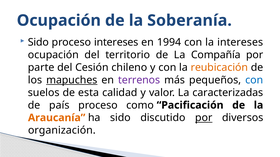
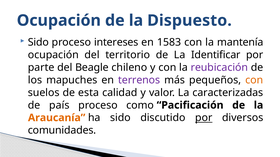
Soberanía: Soberanía -> Dispuesto (189, 21)
1994: 1994 -> 1583 (169, 42)
la intereses: intereses -> mantenía (240, 42)
Compañía: Compañía -> Identificar (216, 55)
Cesión: Cesión -> Beagle (92, 68)
reubicación colour: orange -> purple (219, 68)
mapuches underline: present -> none (72, 80)
con colour: blue -> orange (254, 80)
organización: organización -> comunidades (62, 131)
